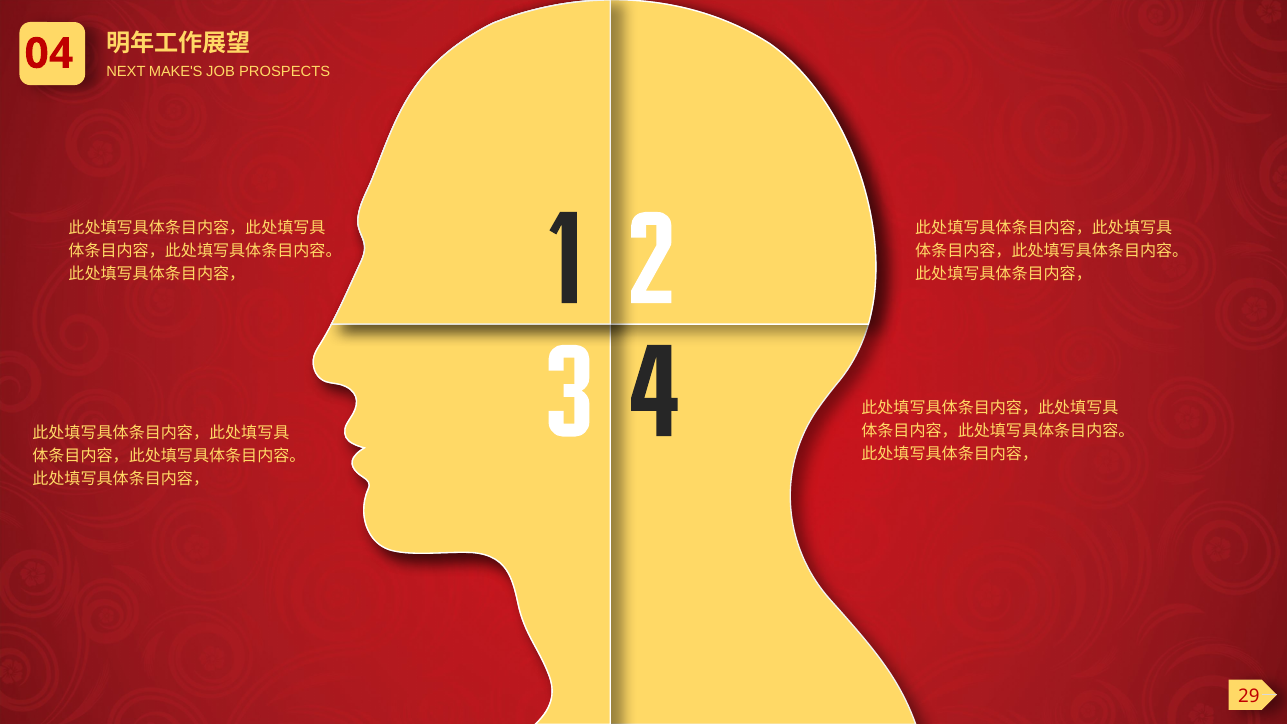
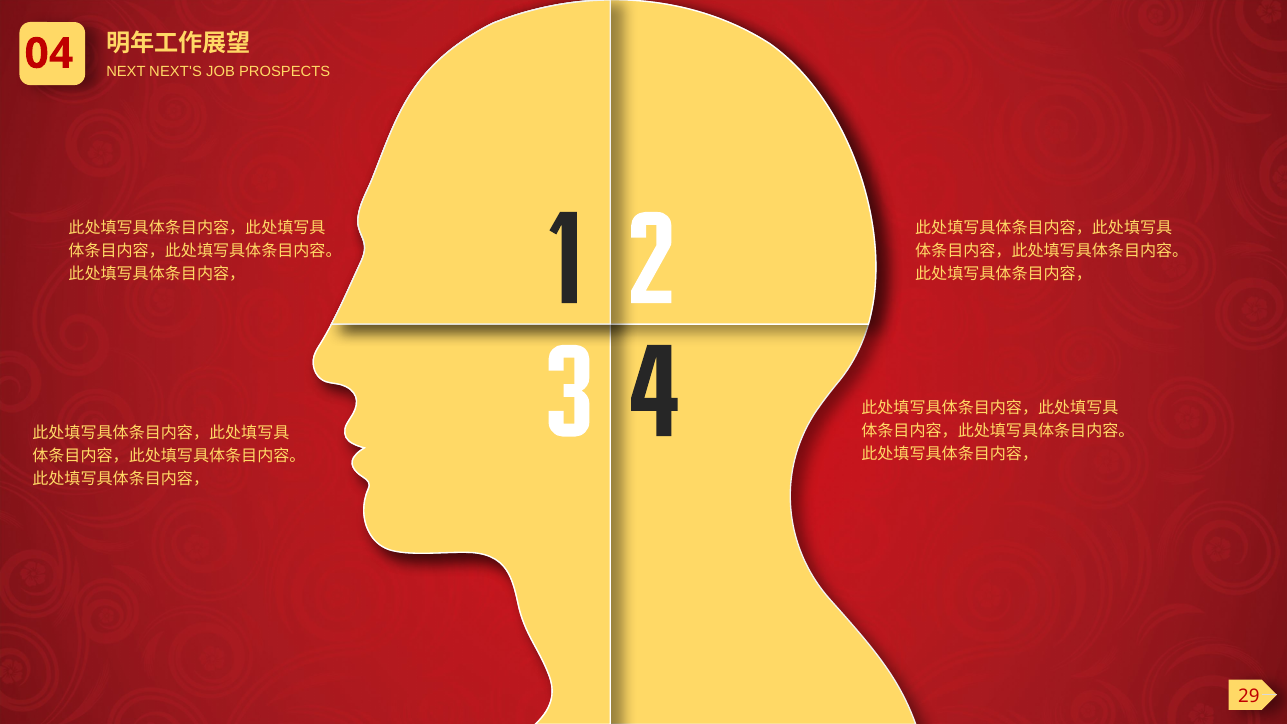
MAKE'S: MAKE'S -> NEXT'S (176, 71)
